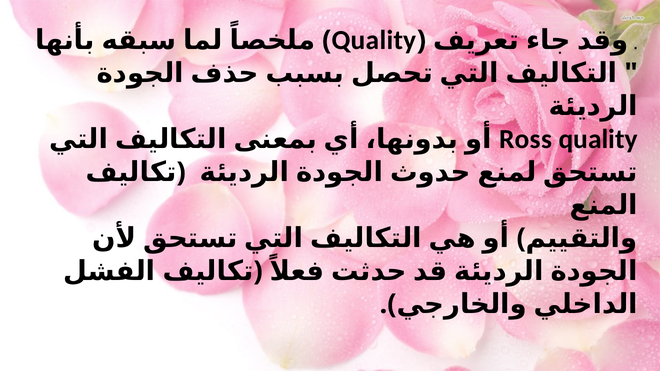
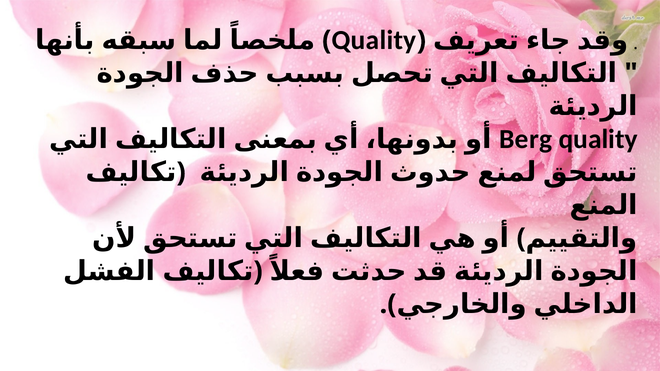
Ross: Ross -> Berg (526, 139)
